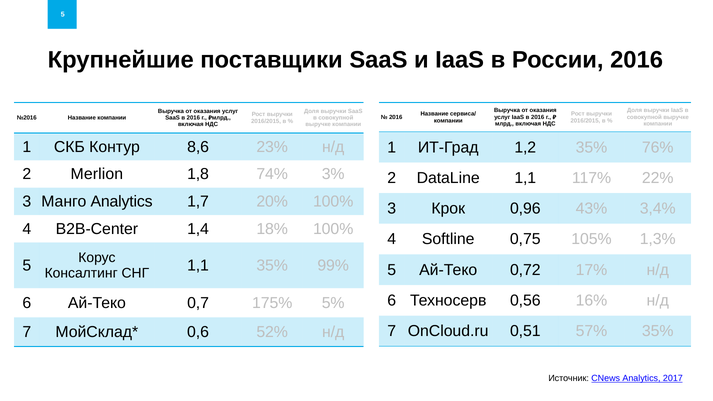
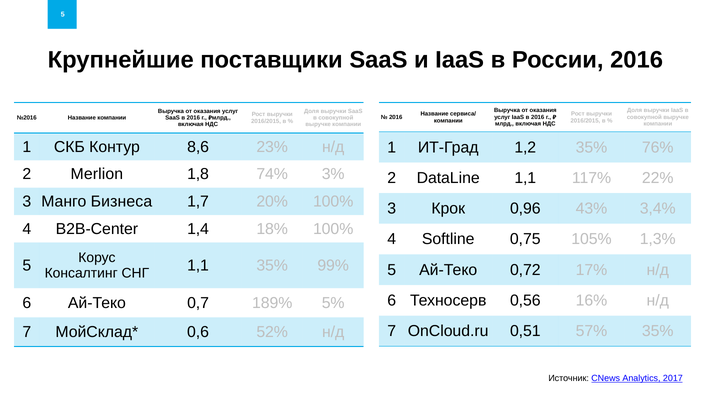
Манго Analytics: Analytics -> Бизнеса (121, 202)
175%: 175% -> 189% (272, 303)
